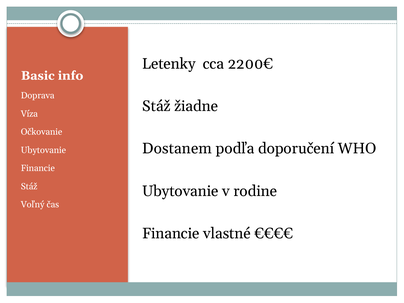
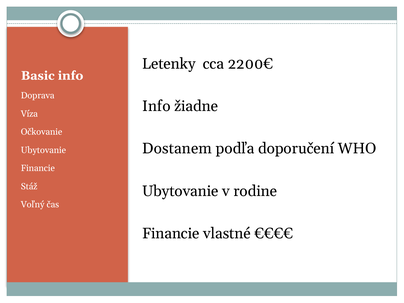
Stáž: Stáž -> Info (156, 106)
